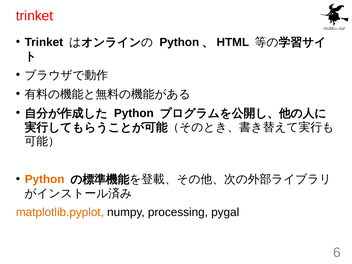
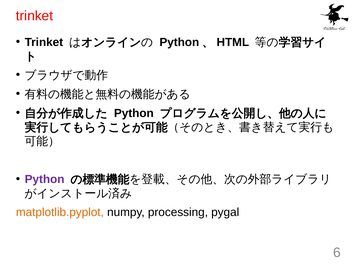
Python colour: orange -> purple (45, 179)
